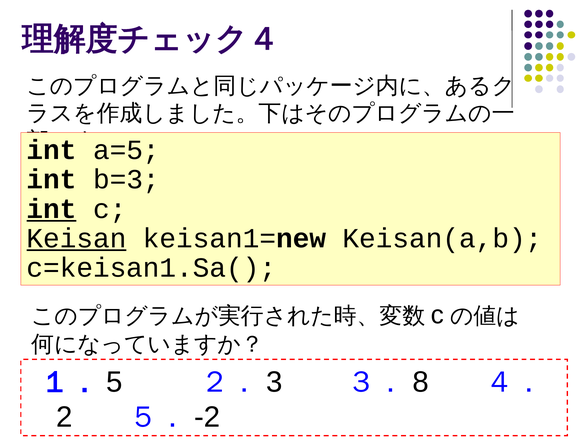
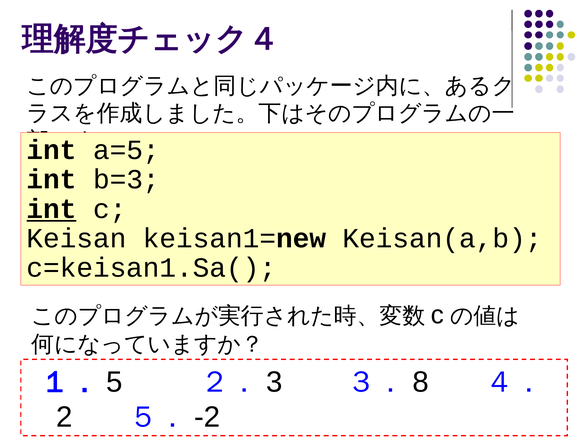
Keisan underline: present -> none (77, 238)
